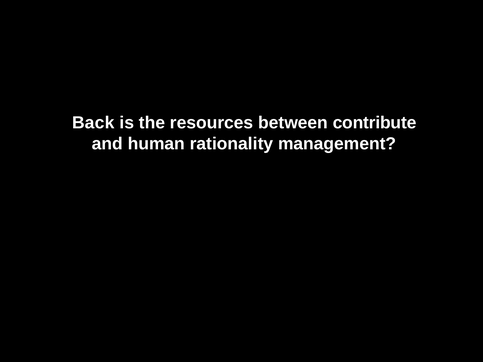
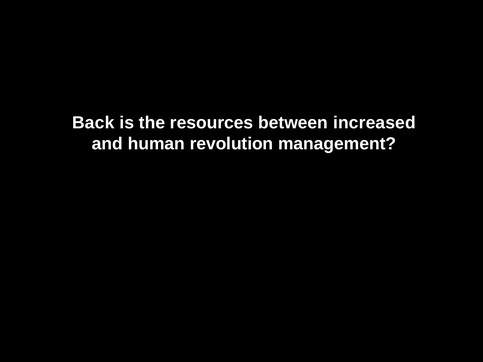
contribute: contribute -> increased (374, 123)
rationality: rationality -> revolution (232, 144)
